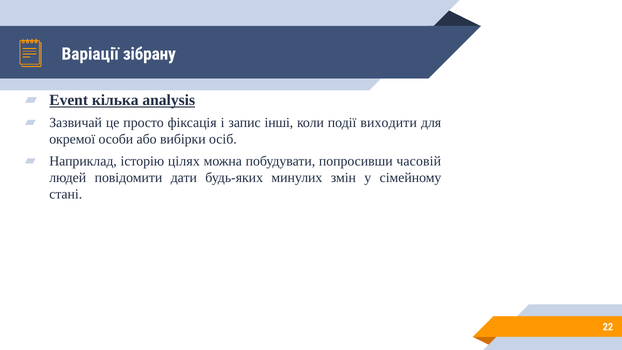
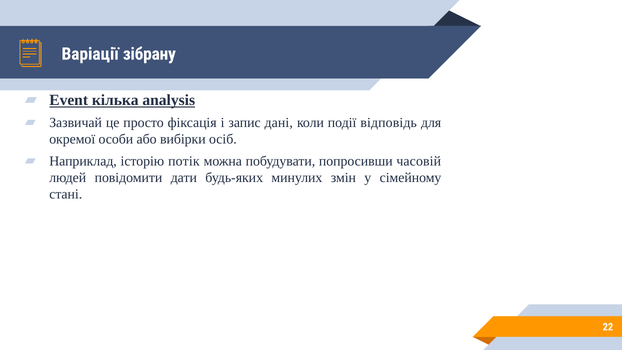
інші: інші -> дані (279, 123)
виходити: виходити -> відповідь (389, 123)
цілях: цілях -> потік (184, 161)
